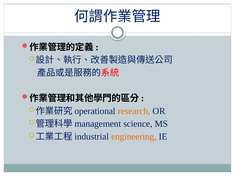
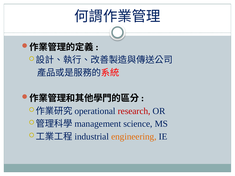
research colour: orange -> red (134, 111)
